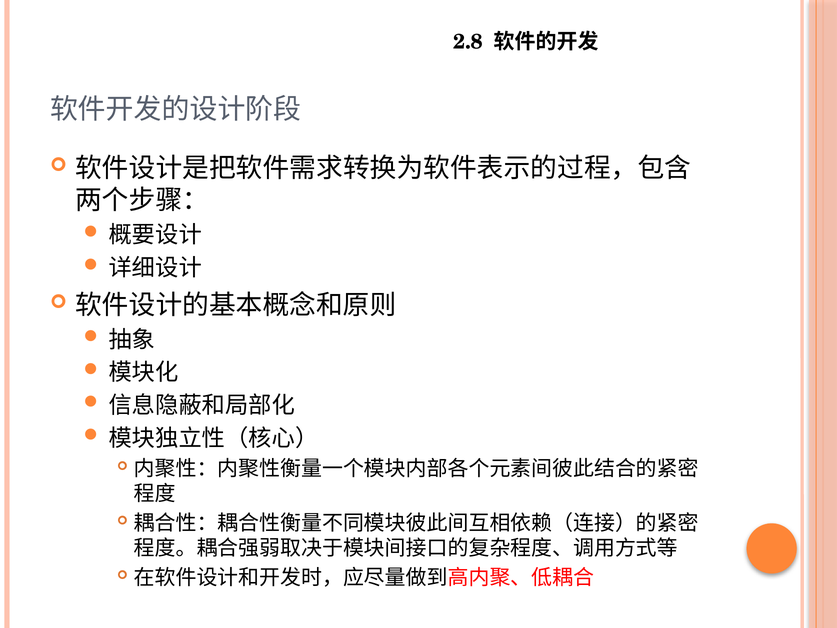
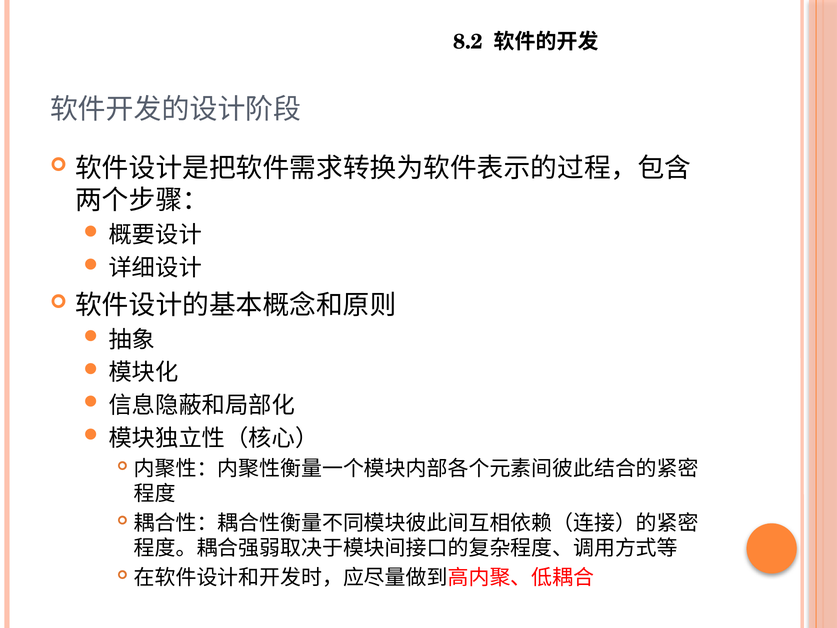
2.8: 2.8 -> 8.2 (468, 42)
